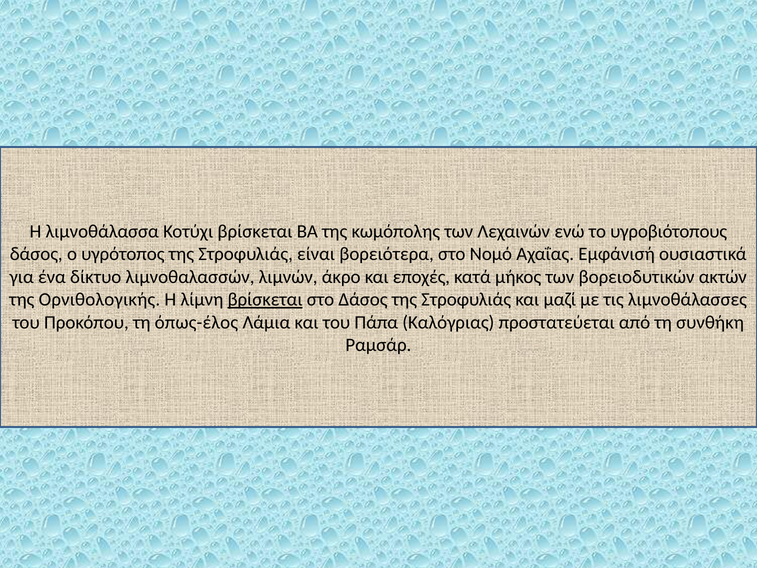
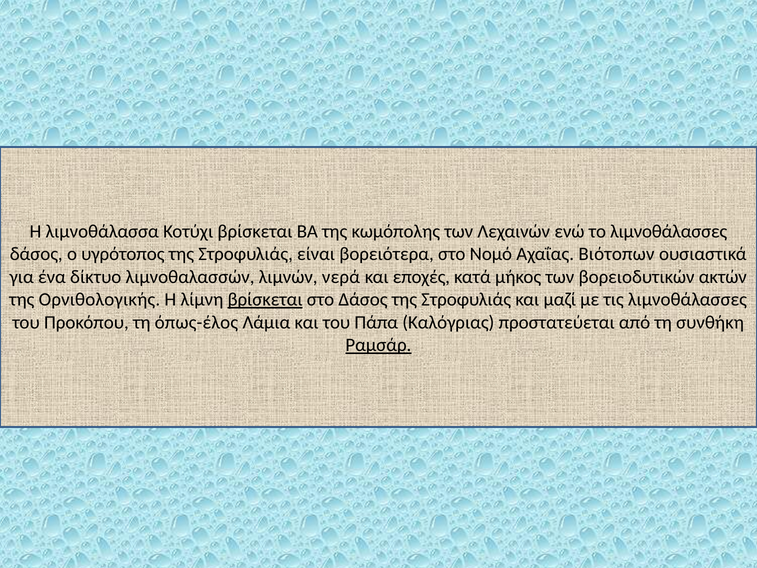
το υγροβιότοπους: υγροβιότοπους -> λιμνοθάλασσες (669, 231)
Εμφάνισή: Εμφάνισή -> Βιότοπων (616, 254)
άκρο: άκρο -> νερά (341, 277)
Ραμσάρ underline: none -> present (378, 345)
